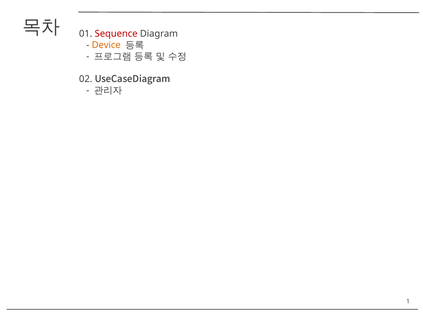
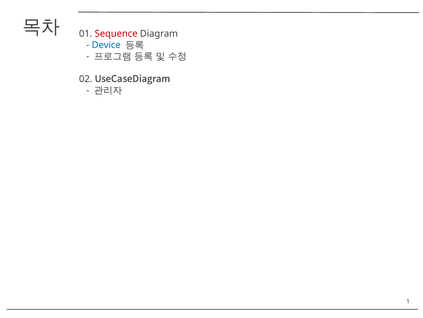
Device colour: orange -> blue (106, 45)
